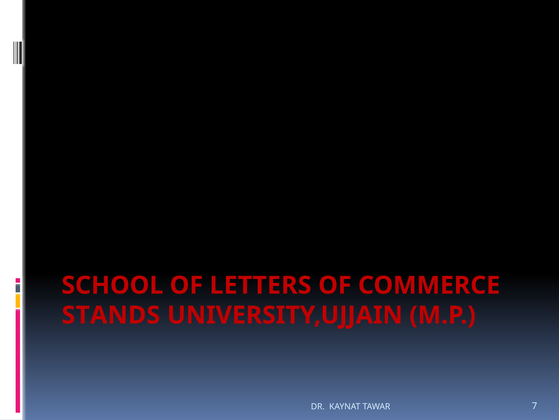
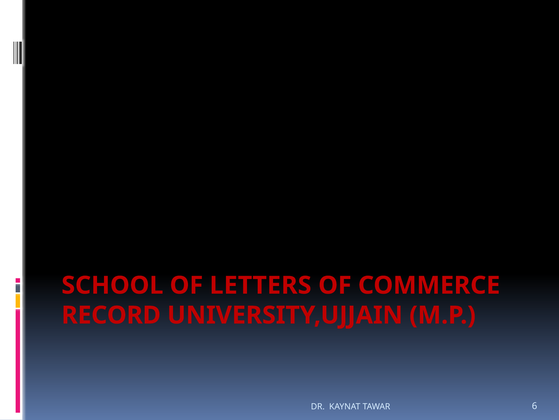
STANDS: STANDS -> RECORD (111, 315)
7: 7 -> 6 (535, 405)
